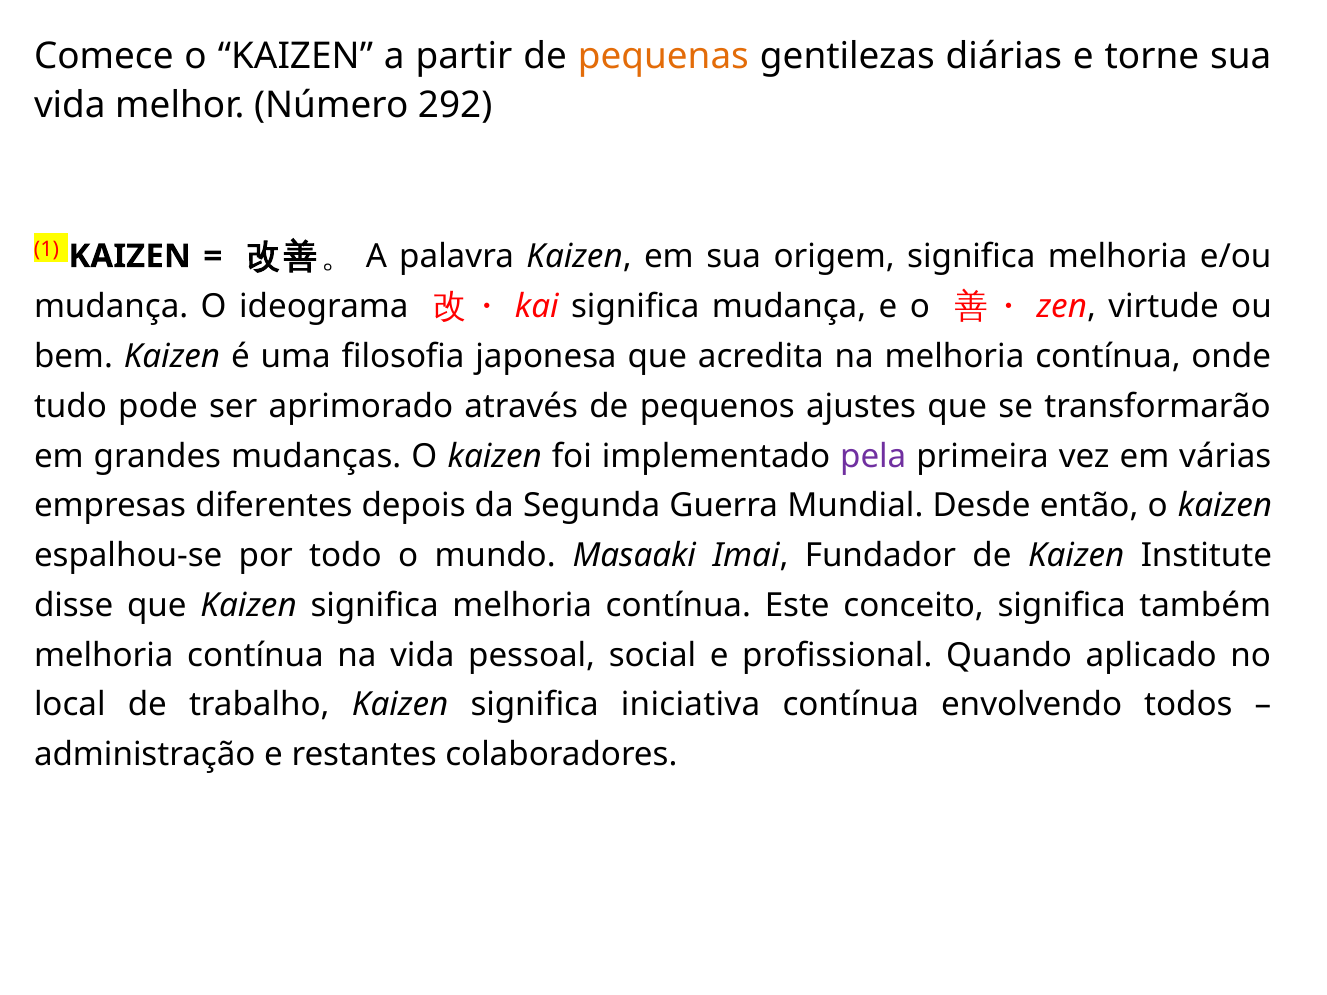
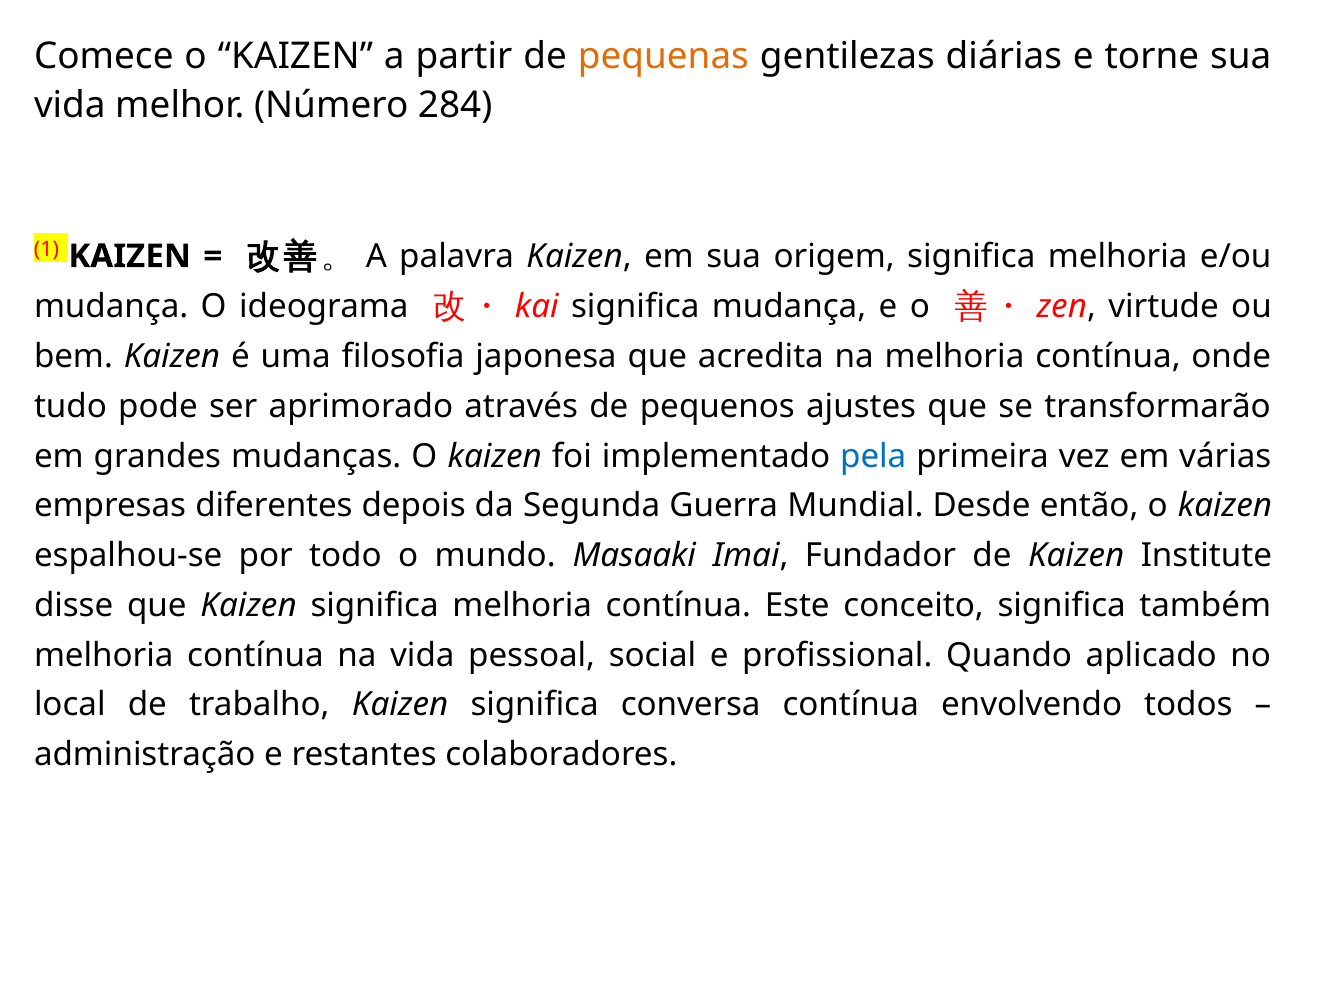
292: 292 -> 284 (455, 106)
pela colour: purple -> blue (873, 456)
iniciativa: iniciativa -> conversa (691, 705)
